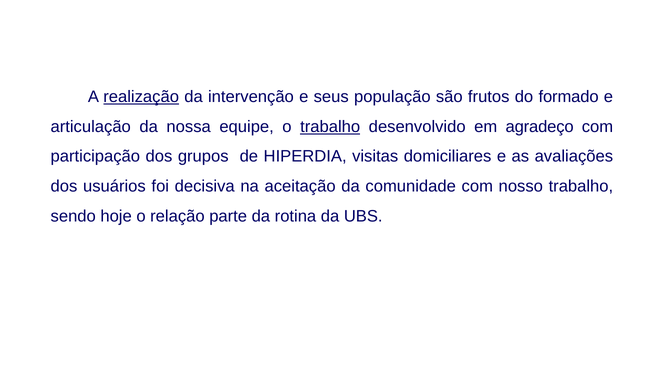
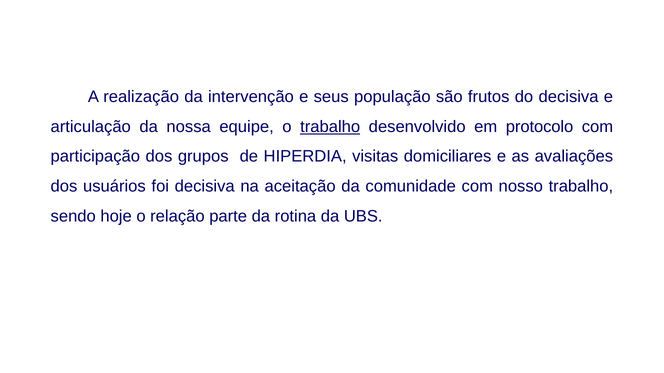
realização underline: present -> none (141, 97)
do formado: formado -> decisiva (569, 97)
agradeço: agradeço -> protocolo (540, 127)
